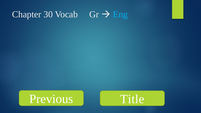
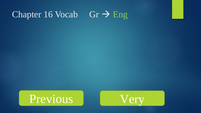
30: 30 -> 16 (48, 14)
Eng colour: light blue -> light green (120, 14)
Title: Title -> Very (132, 99)
